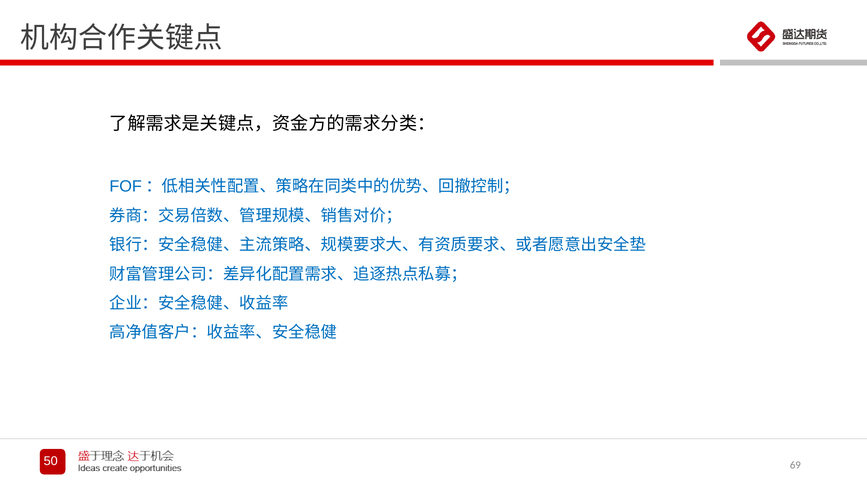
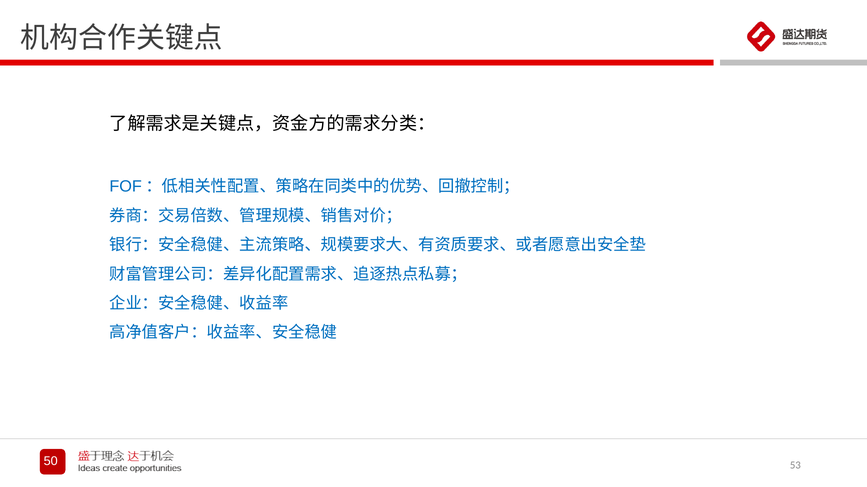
69: 69 -> 53 (795, 466)
